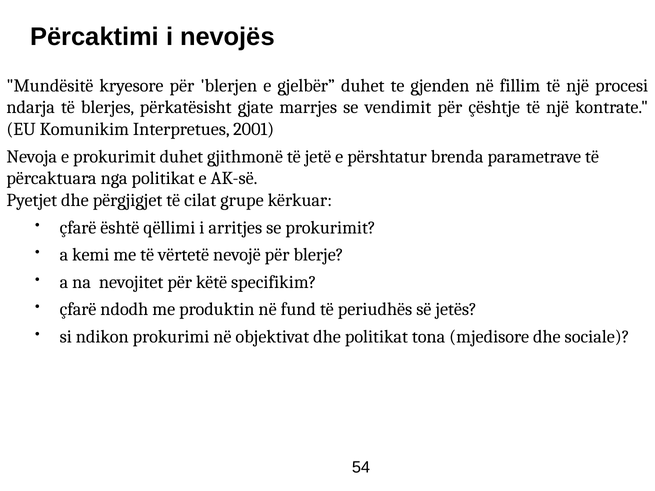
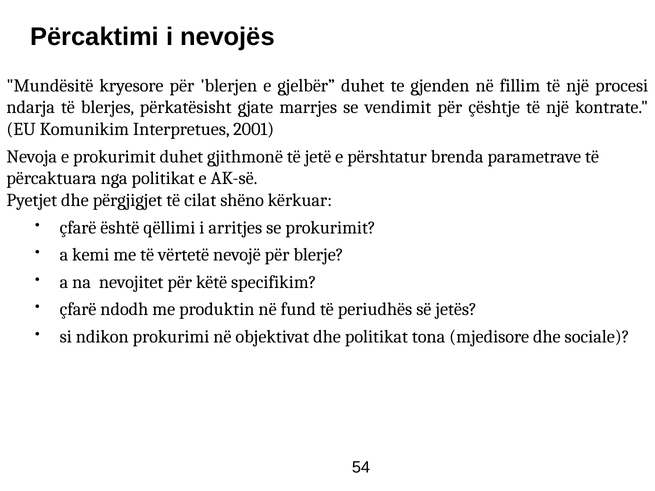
grupe: grupe -> shëno (242, 200)
